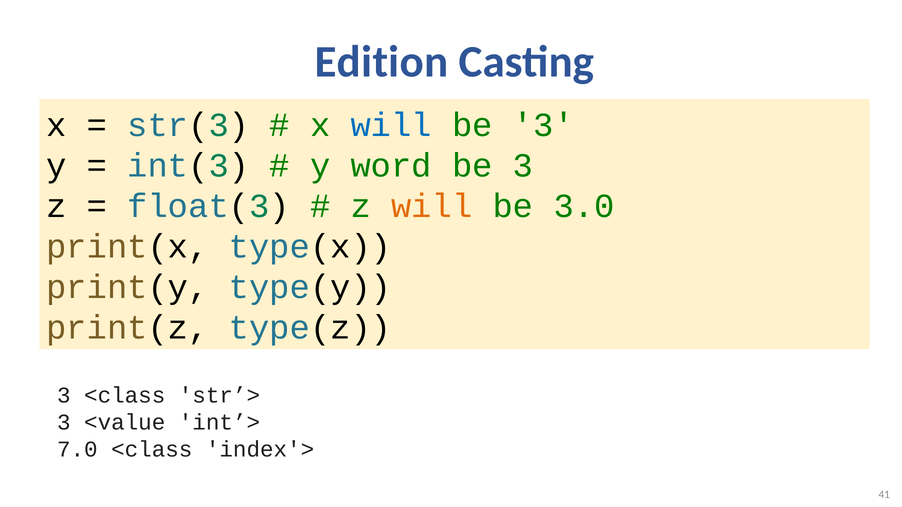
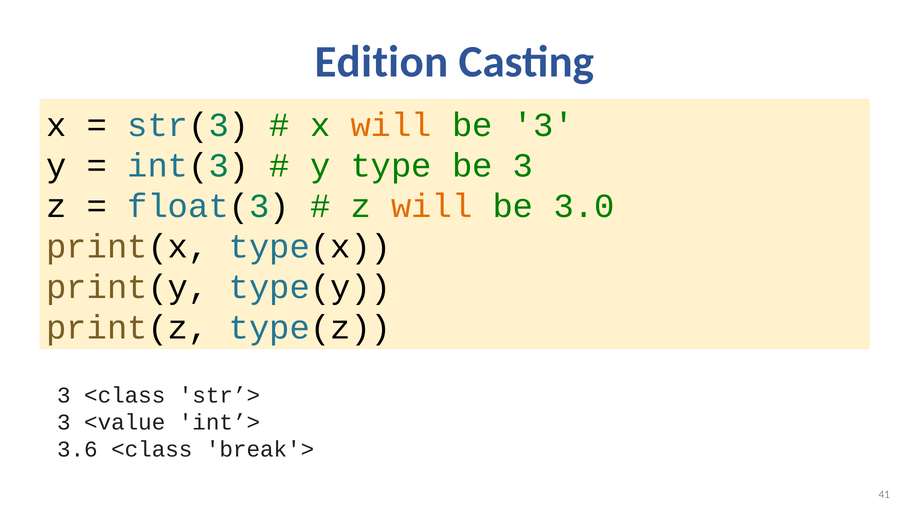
will colour: blue -> orange (391, 125)
word: word -> type (391, 166)
7.0: 7.0 -> 3.6 (77, 450)
index'>: index'> -> break'> (260, 450)
